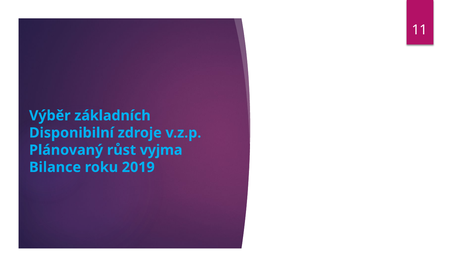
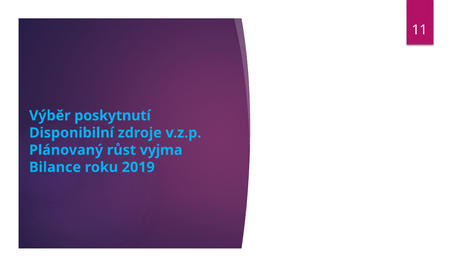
základních: základních -> poskytnutí (113, 116)
